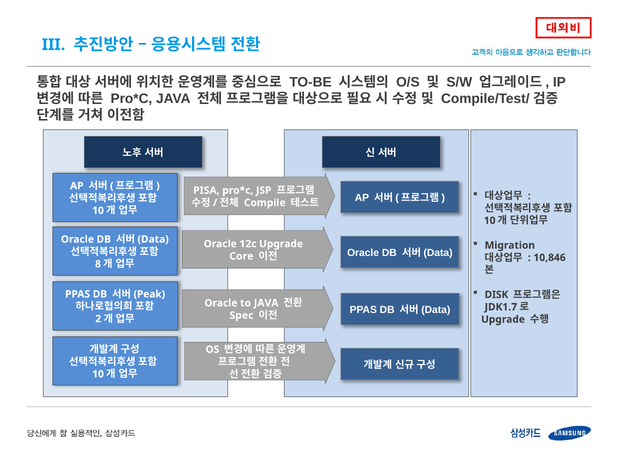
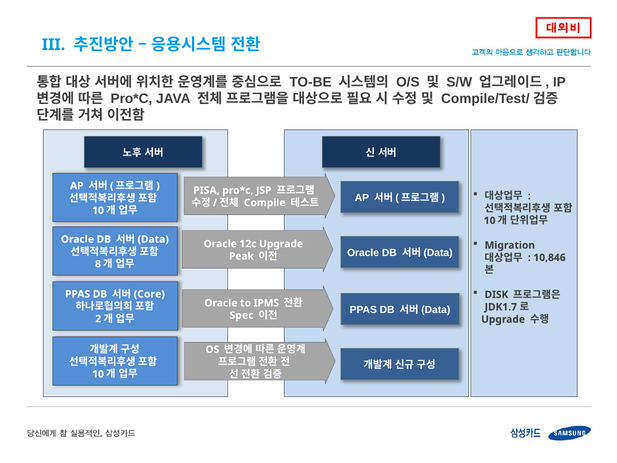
Core: Core -> Peak (241, 256)
Peak: Peak -> Core (149, 294)
to JAVA: JAVA -> IPMS (266, 303)
